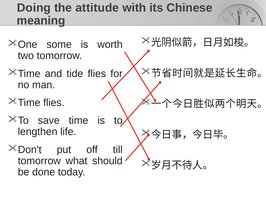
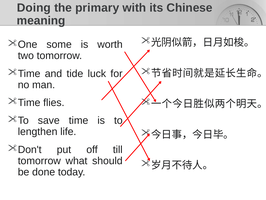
attitude: attitude -> primary (97, 8)
tide flies: flies -> luck (97, 73)
